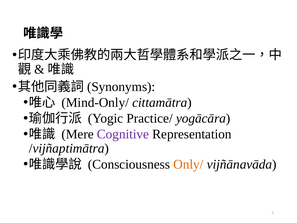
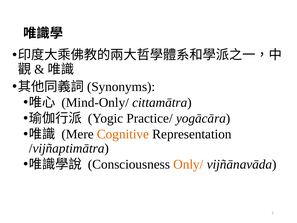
Cognitive colour: purple -> orange (123, 134)
